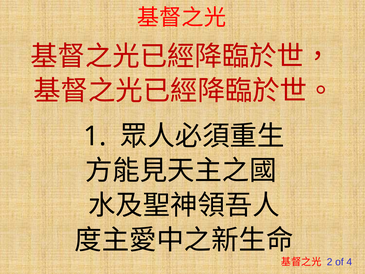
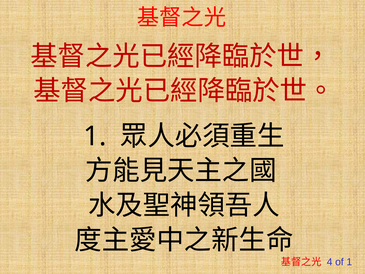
2: 2 -> 4 (330, 262)
of 4: 4 -> 1 (349, 262)
